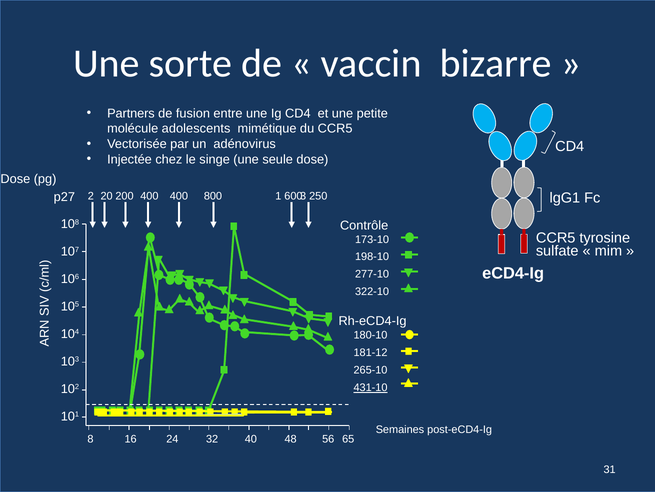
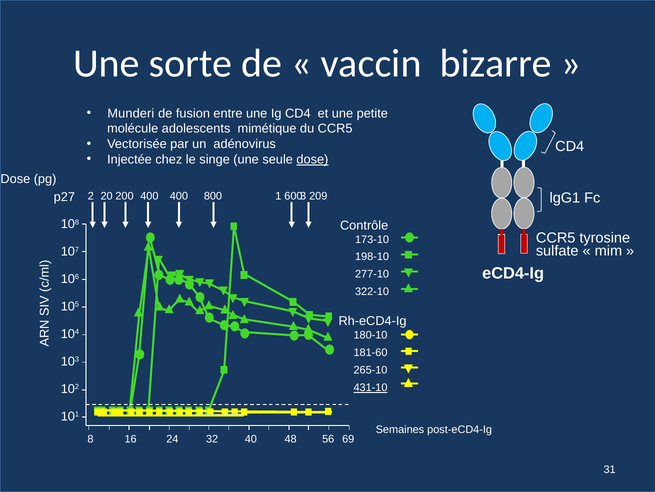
Partners: Partners -> Munderi (131, 113)
dose underline: none -> present (312, 159)
250: 250 -> 209 (318, 196)
181-12: 181-12 -> 181-60 (371, 352)
65: 65 -> 69 (348, 438)
